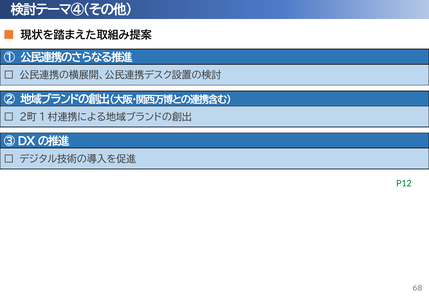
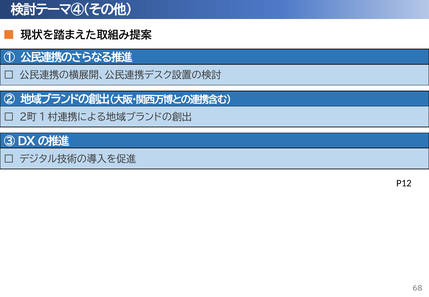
P12 colour: green -> black (404, 183)
